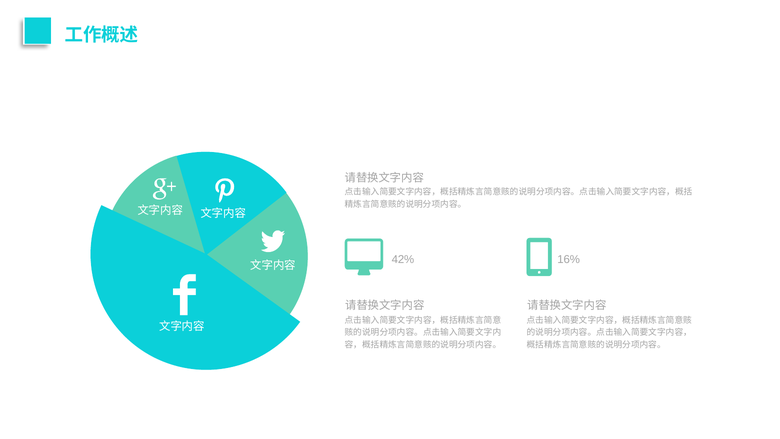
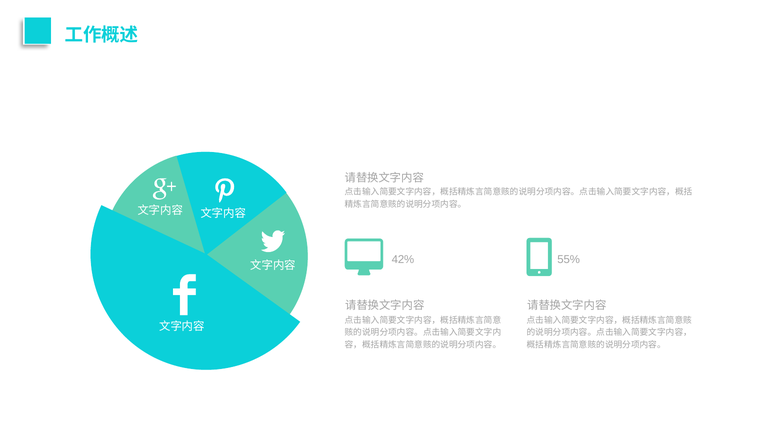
16%: 16% -> 55% (569, 259)
